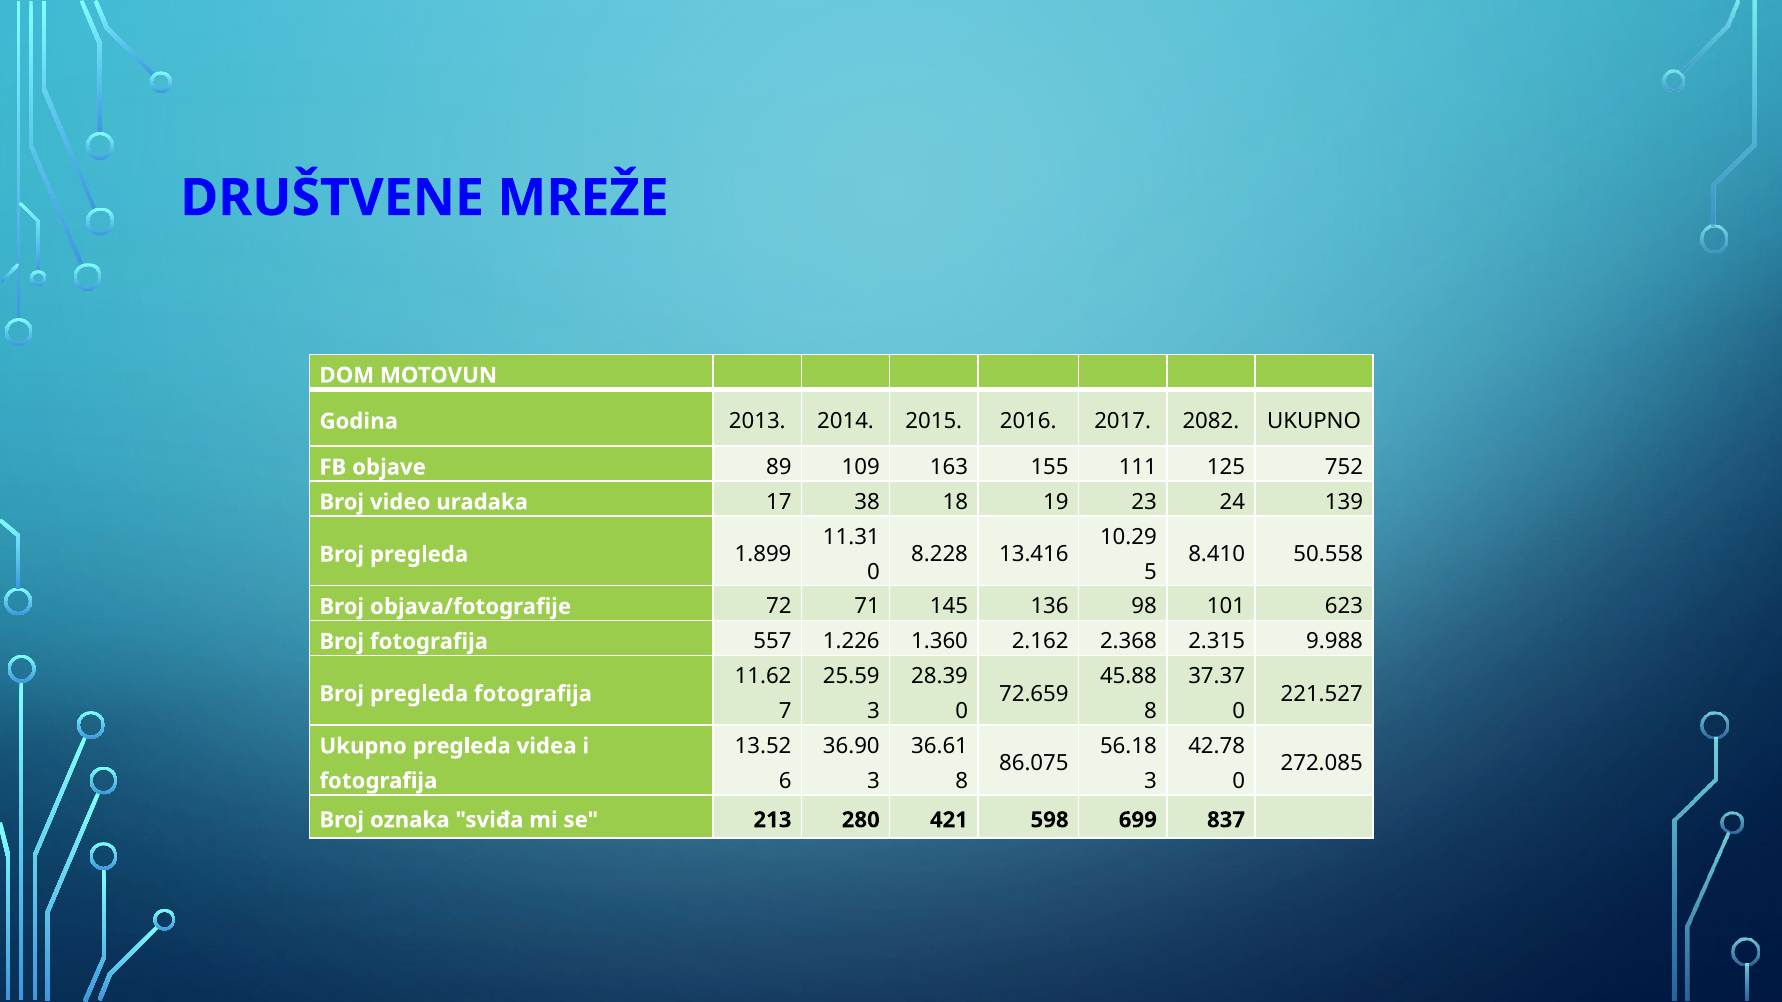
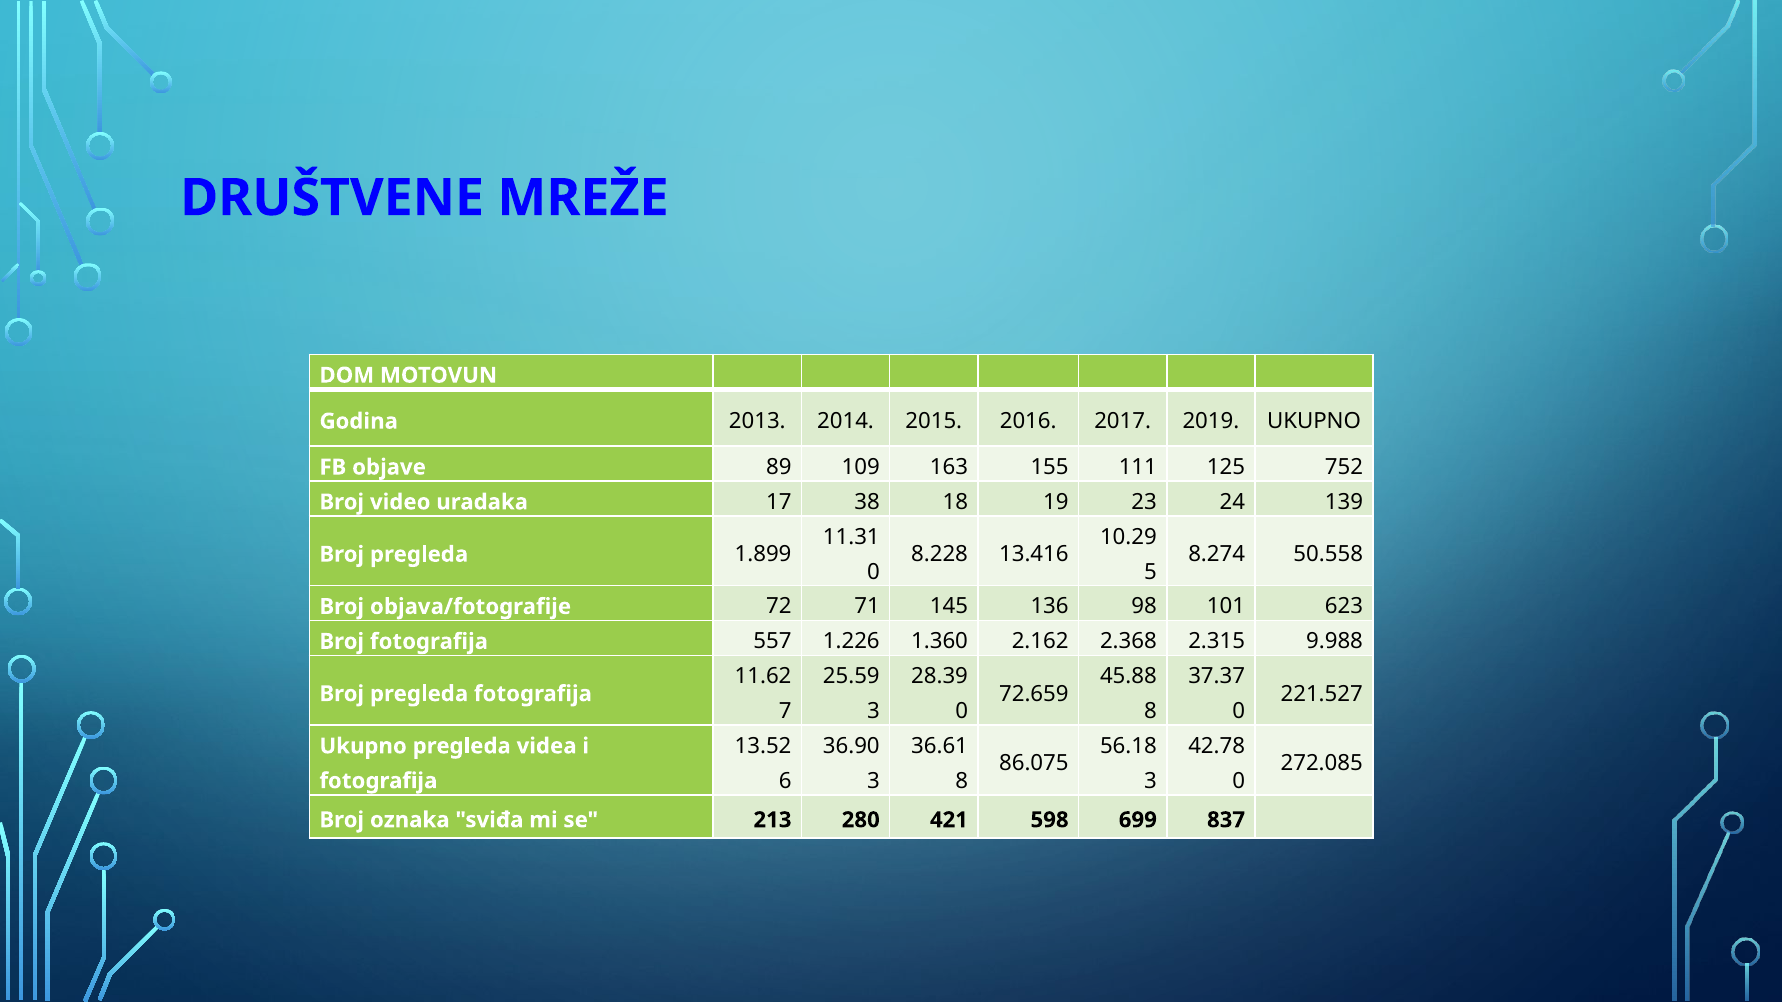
2082: 2082 -> 2019 (1211, 421)
8.410: 8.410 -> 8.274 (1217, 555)
